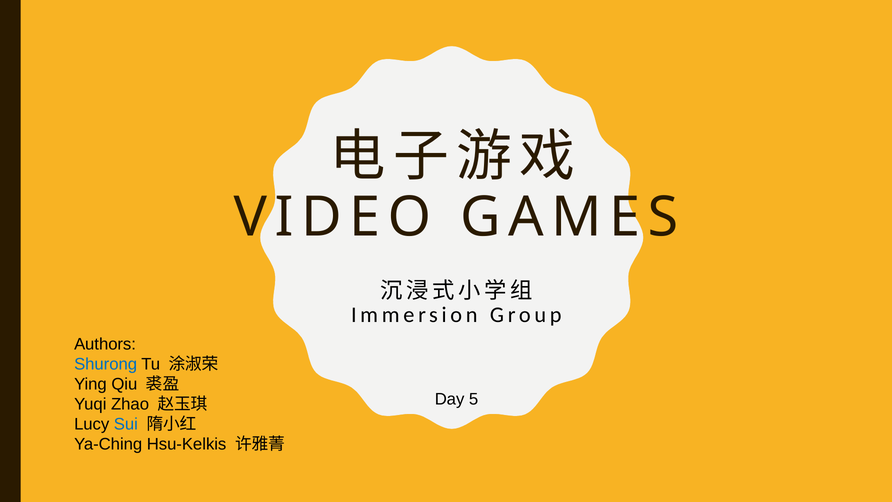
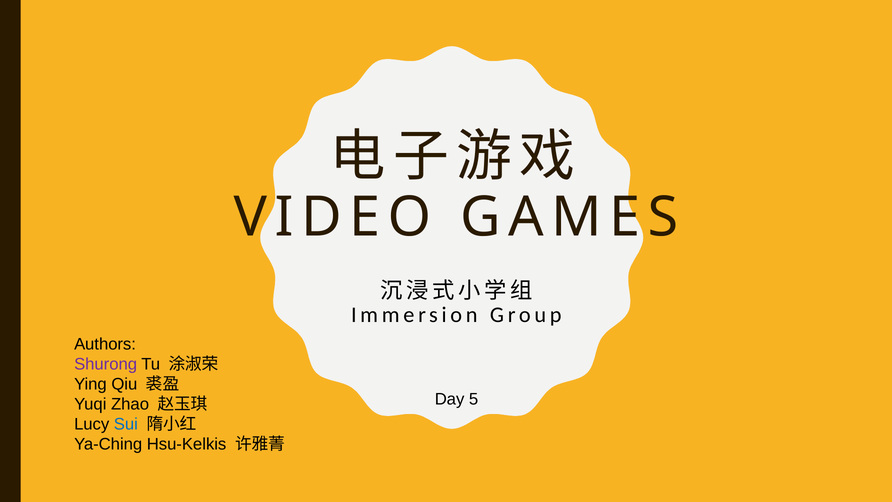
Shurong colour: blue -> purple (106, 364)
